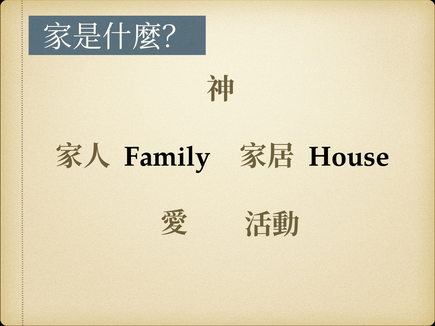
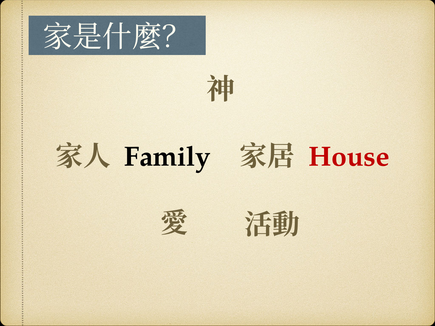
House colour: black -> red (349, 157)
